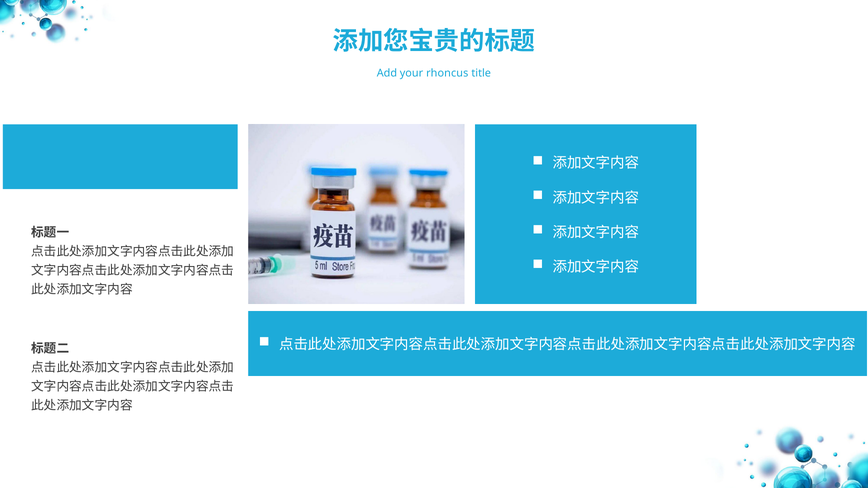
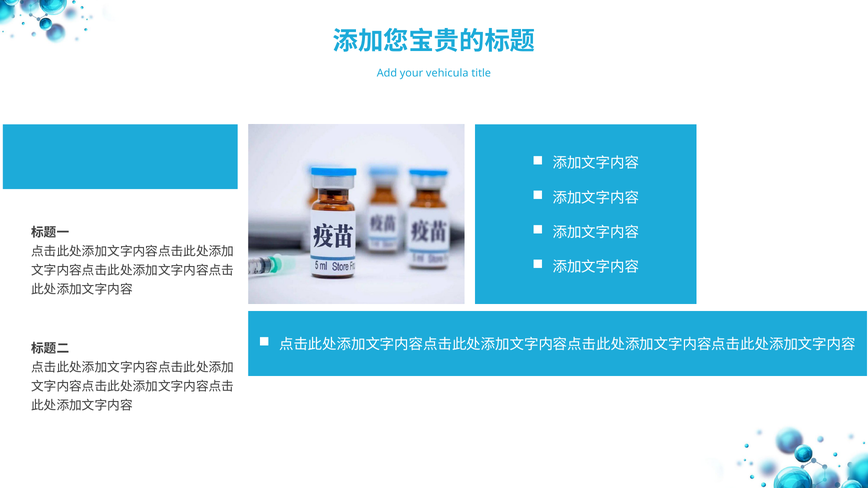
rhoncus: rhoncus -> vehicula (447, 73)
